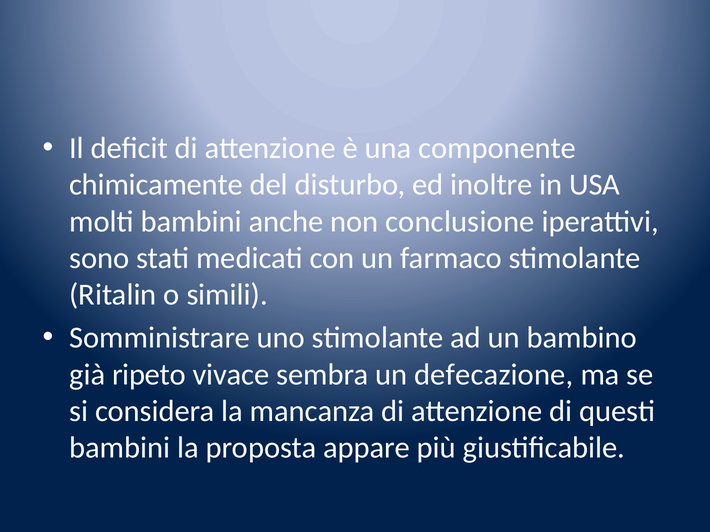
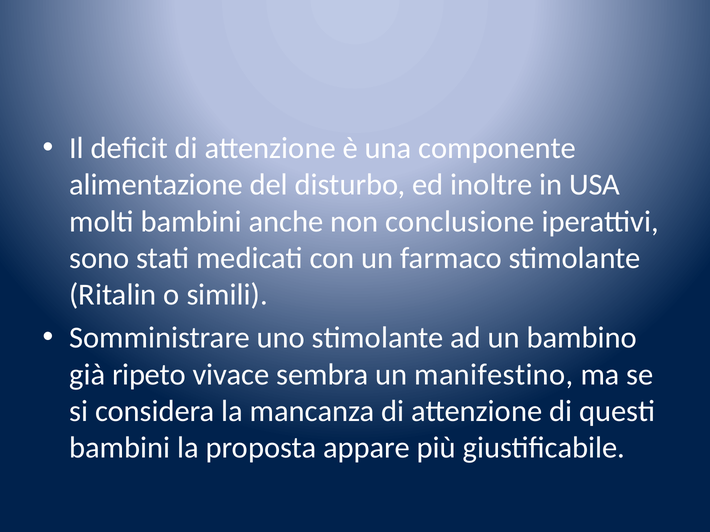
chimicamente: chimicamente -> alimentazione (156, 185)
defecazione: defecazione -> manifestino (494, 375)
